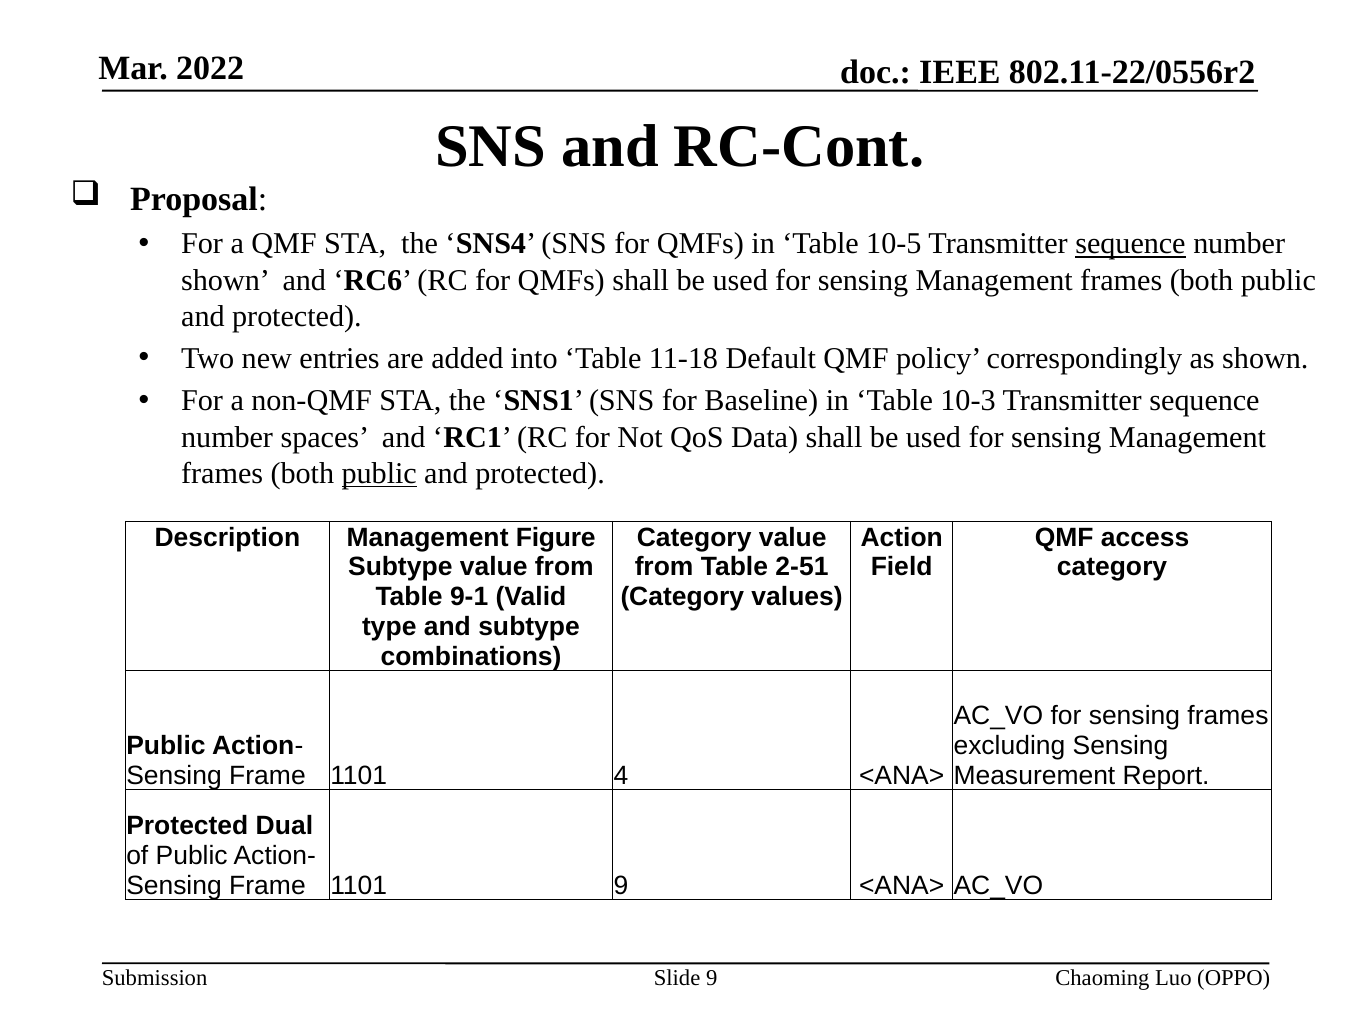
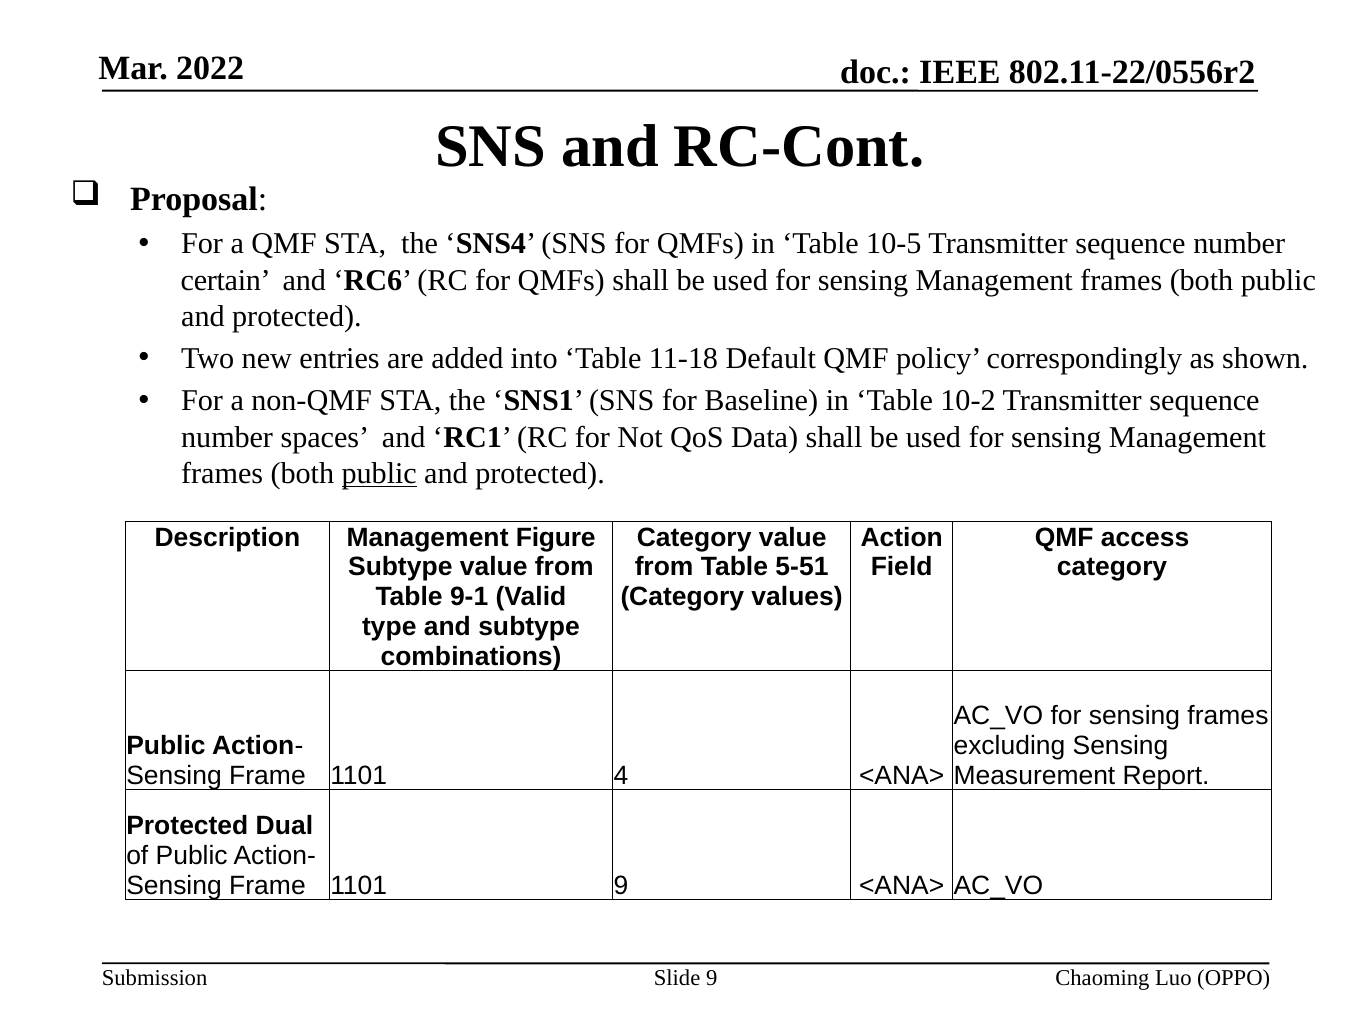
sequence underline: present -> none (1130, 244)
shown: shown -> certain (226, 280)
10-3: 10-3 -> 10-2 (968, 401)
2-51: 2-51 -> 5-51 (802, 567)
